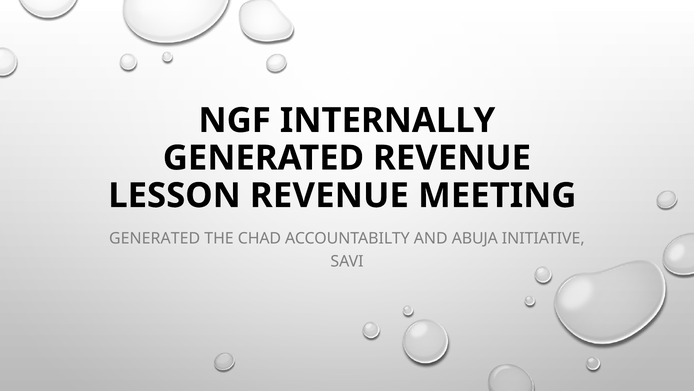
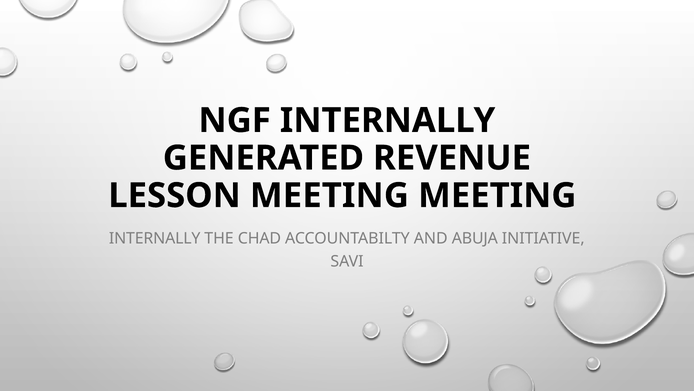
LESSON REVENUE: REVENUE -> MEETING (329, 195)
GENERATED: GENERATED -> INTERNALLY (155, 238)
